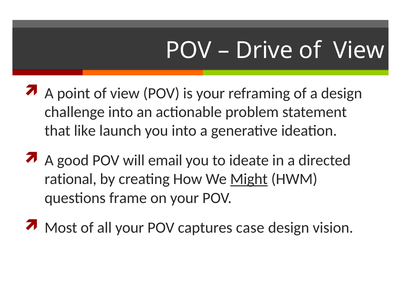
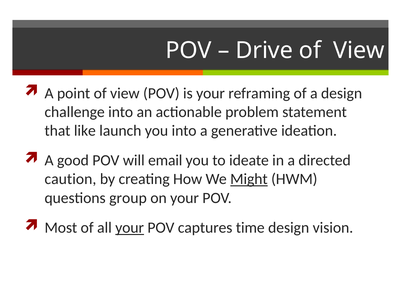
rational: rational -> caution (70, 179)
frame: frame -> group (128, 198)
your underline: none -> present (130, 228)
case: case -> time (250, 228)
